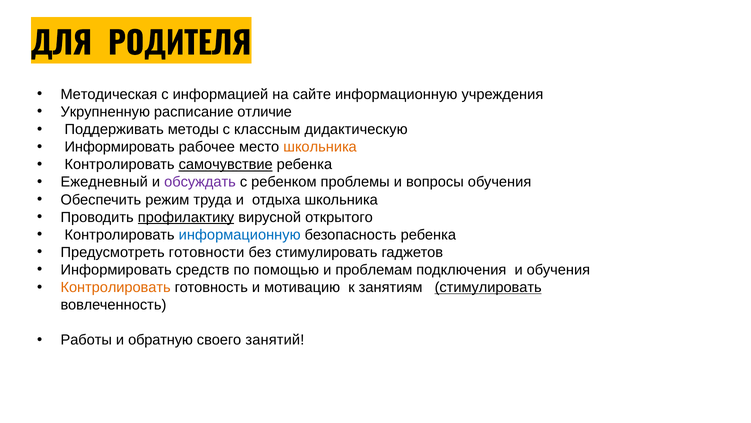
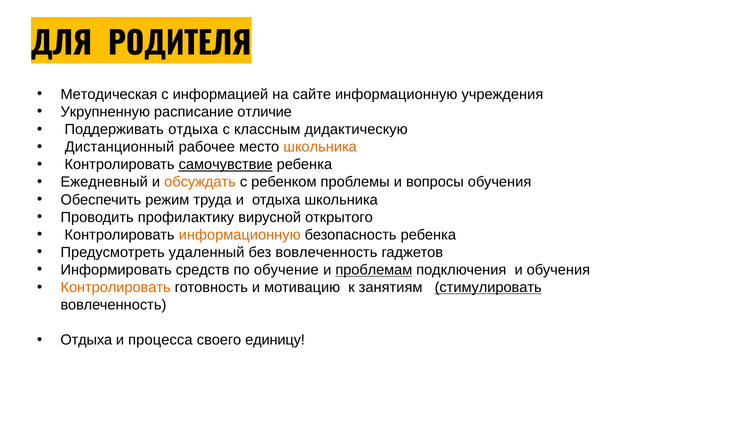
Поддерживать методы: методы -> отдыха (193, 129)
Информировать: Информировать -> Дистанционный (119, 147)
обсуждать colour: purple -> orange (200, 182)
профилактику underline: present -> none (186, 217)
информационную colour: blue -> orange (240, 234)
готовности: готовности -> удаленный (207, 252)
без стимулировать: стимулировать -> вовлеченность (326, 252)
помощью: помощью -> обучение (286, 270)
проблемам underline: none -> present (374, 270)
Работы: Работы -> Отдыха (86, 340)
обратную: обратную -> процесса (160, 340)
занятий: занятий -> единицу (275, 340)
